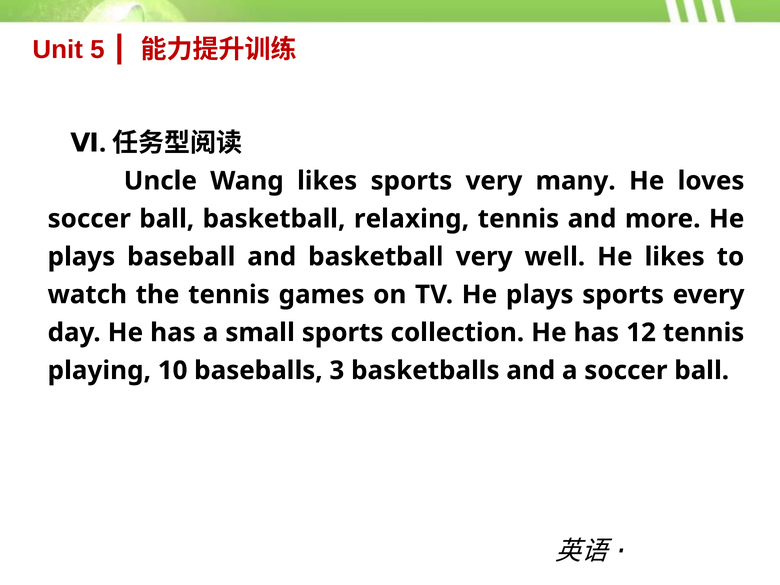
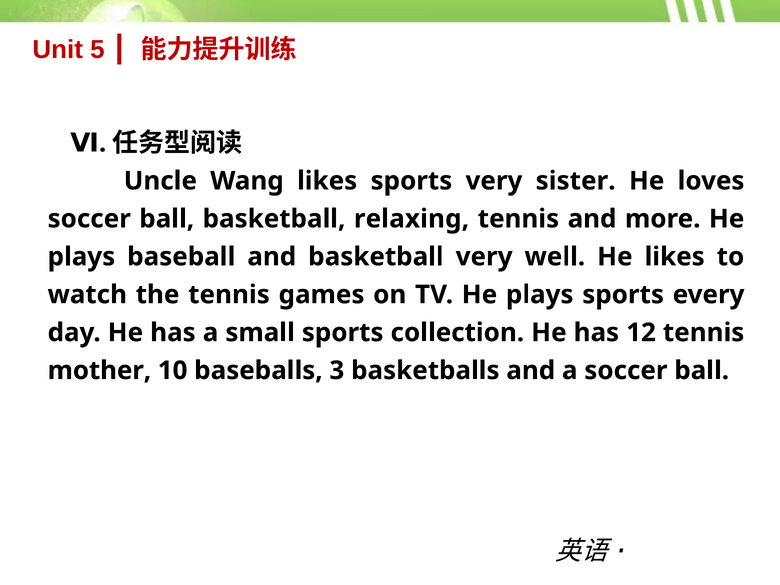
many: many -> sister (576, 181)
playing: playing -> mother (99, 371)
